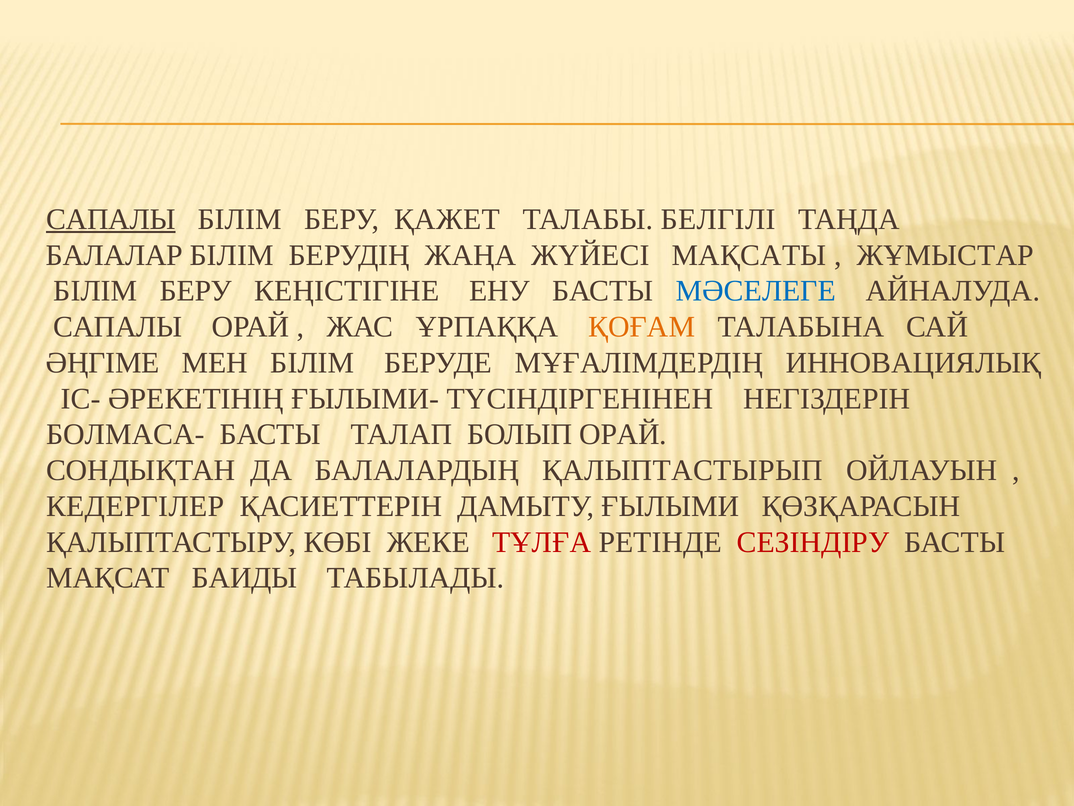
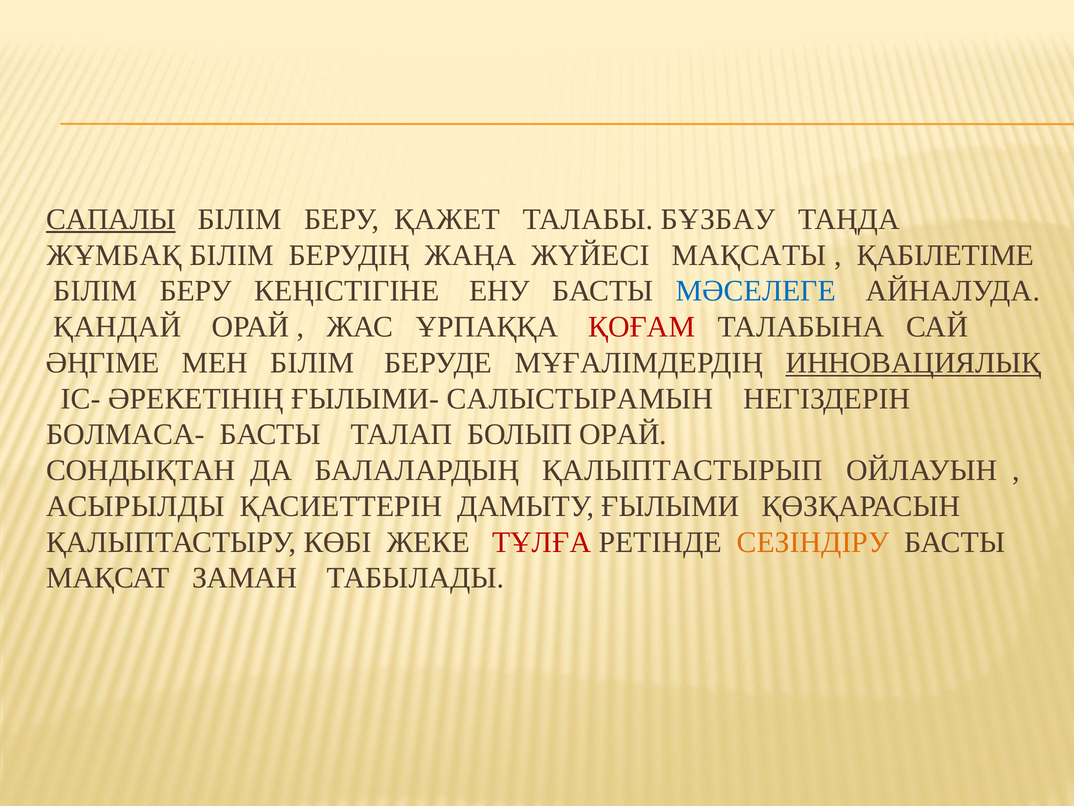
БЕЛГІЛІ: БЕЛГІЛІ -> БҰЗБАУ (718, 219)
БАЛАЛАР: БАЛАЛАР -> ЖҰМБАҚ (114, 255)
ЖҰМЫСТАР: ЖҰМЫСТАР -> ҚАБІЛЕТІМЕ (945, 255)
САПАЛЫ: САПАЛЫ -> ҚАНДАЙ (117, 327)
ҚОҒАМ colour: orange -> red (642, 327)
ИННОВАЦИЯЛЫҚ underline: none -> present (913, 363)
ТҮСІНДІРГЕНІНЕН: ТҮСІНДІРГЕНІНЕН -> САЛЫСТЫРАМЫН (580, 398)
КЕДЕРГІЛЕР: КЕДЕРГІЛЕР -> АСЫРЫЛДЫ (135, 506)
СЕЗІНДІРУ colour: red -> orange (813, 542)
БАИДЫ: БАИДЫ -> ЗАМАН (245, 578)
